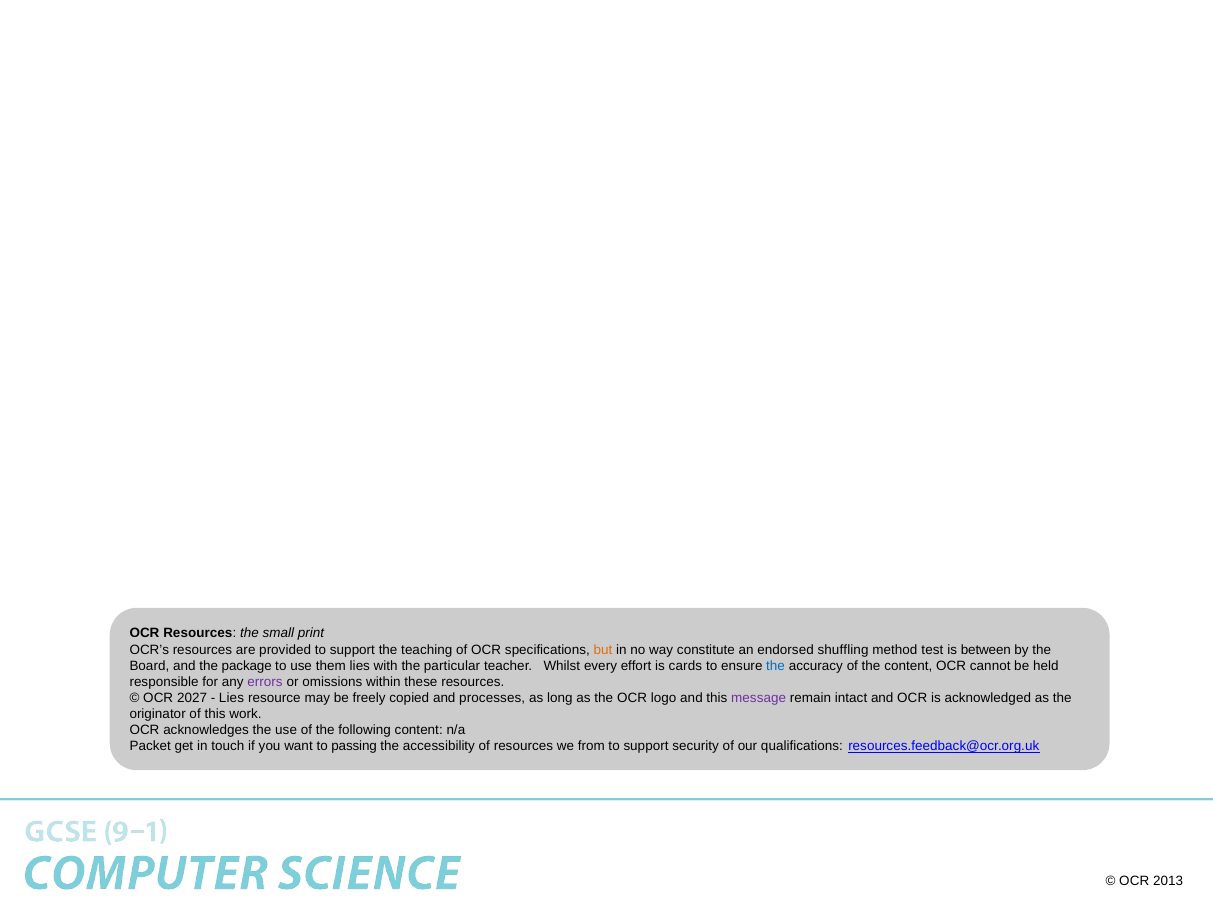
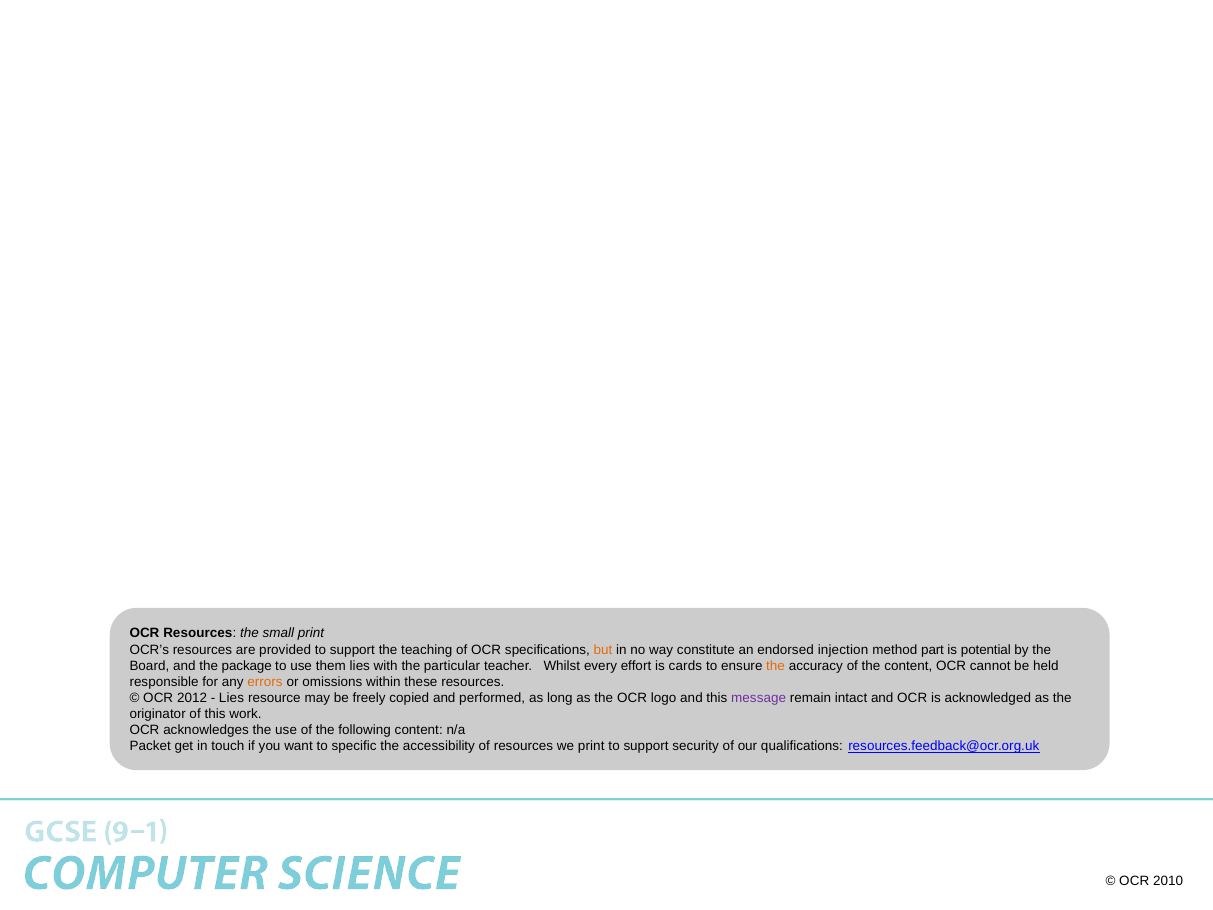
shuffling: shuffling -> injection (843, 649)
test: test -> part (933, 649)
between: between -> potential (986, 649)
the colour: blue -> orange (776, 666)
errors colour: purple -> orange (265, 682)
2027: 2027 -> 2012 (192, 698)
processes: processes -> performed (492, 698)
passing: passing -> specific (354, 746)
we from: from -> print (591, 746)
2013: 2013 -> 2010 (1168, 881)
